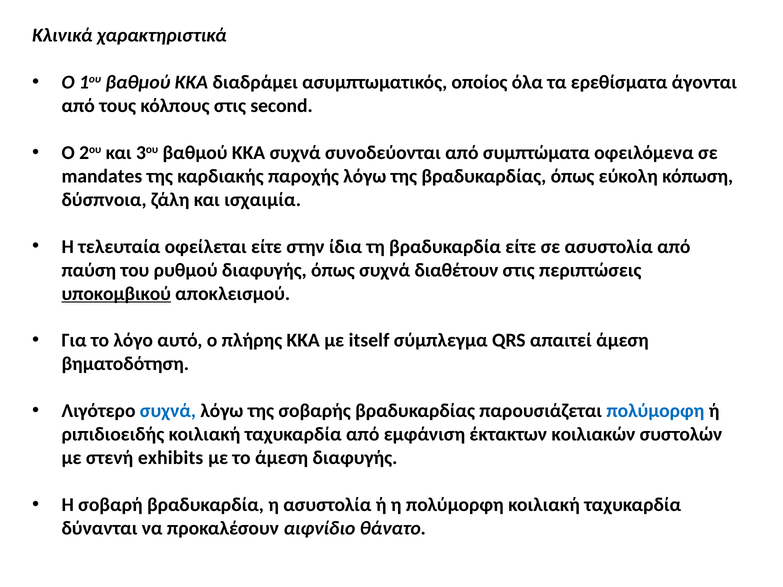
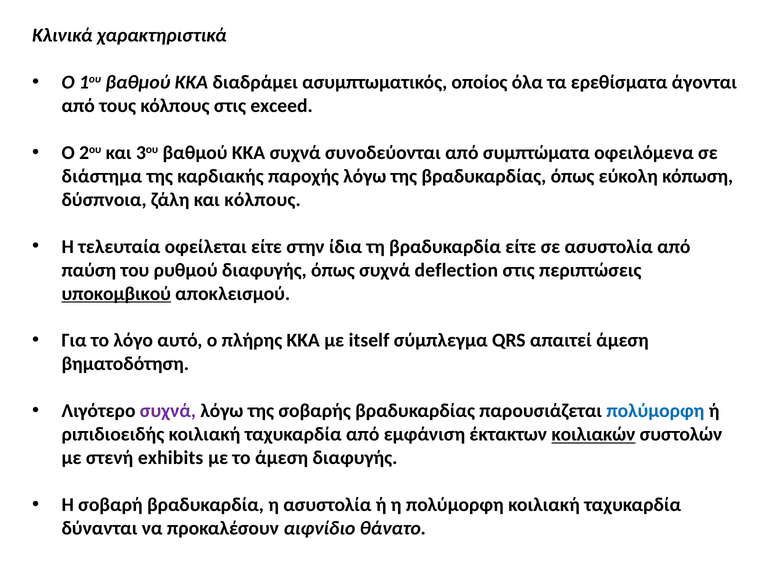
second: second -> exceed (282, 106)
mandates: mandates -> διάστημα (102, 176)
και ισχαιμία: ισχαιμία -> κόλπους (263, 200)
διαθέτουν: διαθέτουν -> deflection (456, 270)
συχνά colour: blue -> purple (168, 411)
κοιλιακών underline: none -> present (593, 435)
